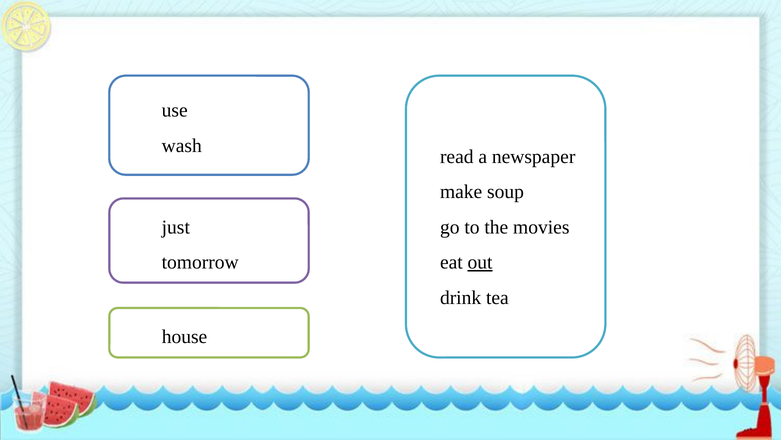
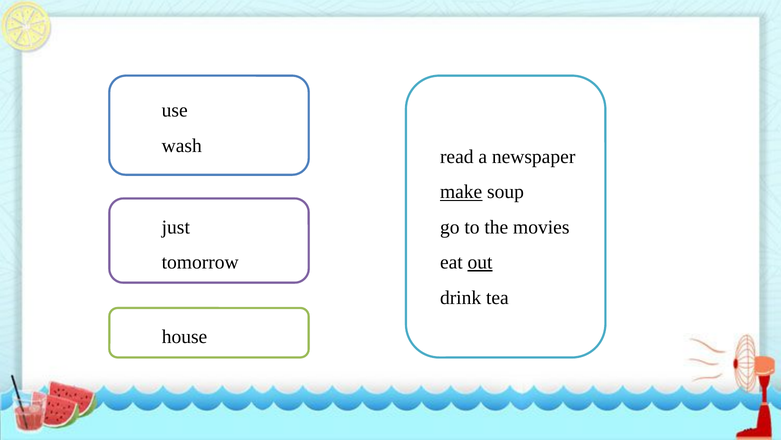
make underline: none -> present (461, 192)
